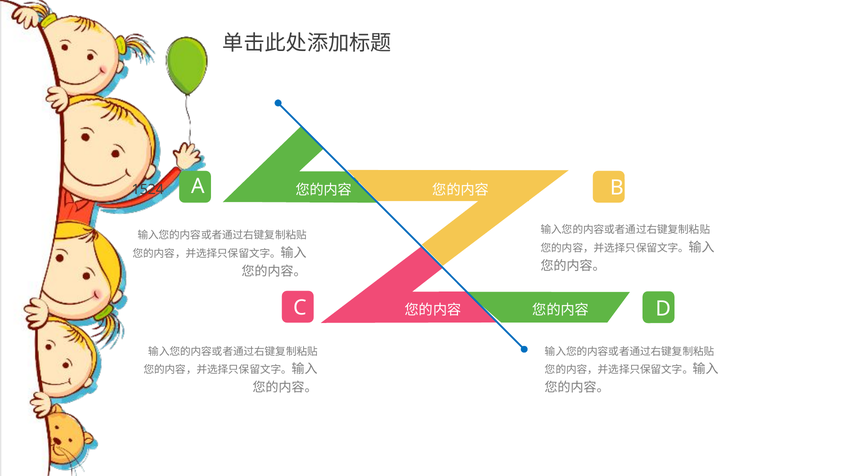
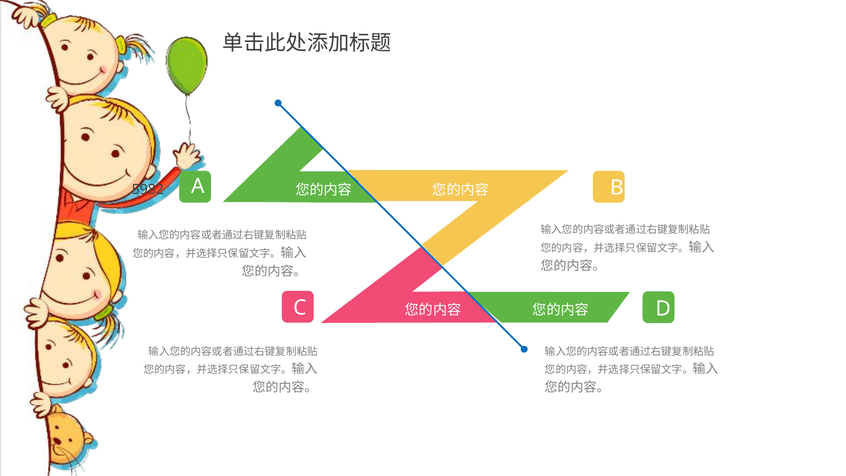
1524: 1524 -> 5982 (148, 189)
